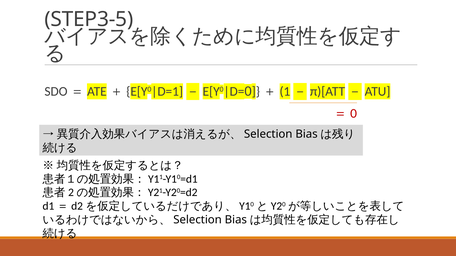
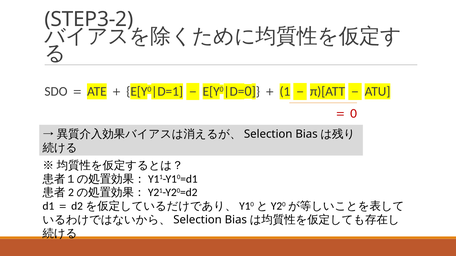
STEP3-5: STEP3-5 -> STEP3-2 (89, 19)
